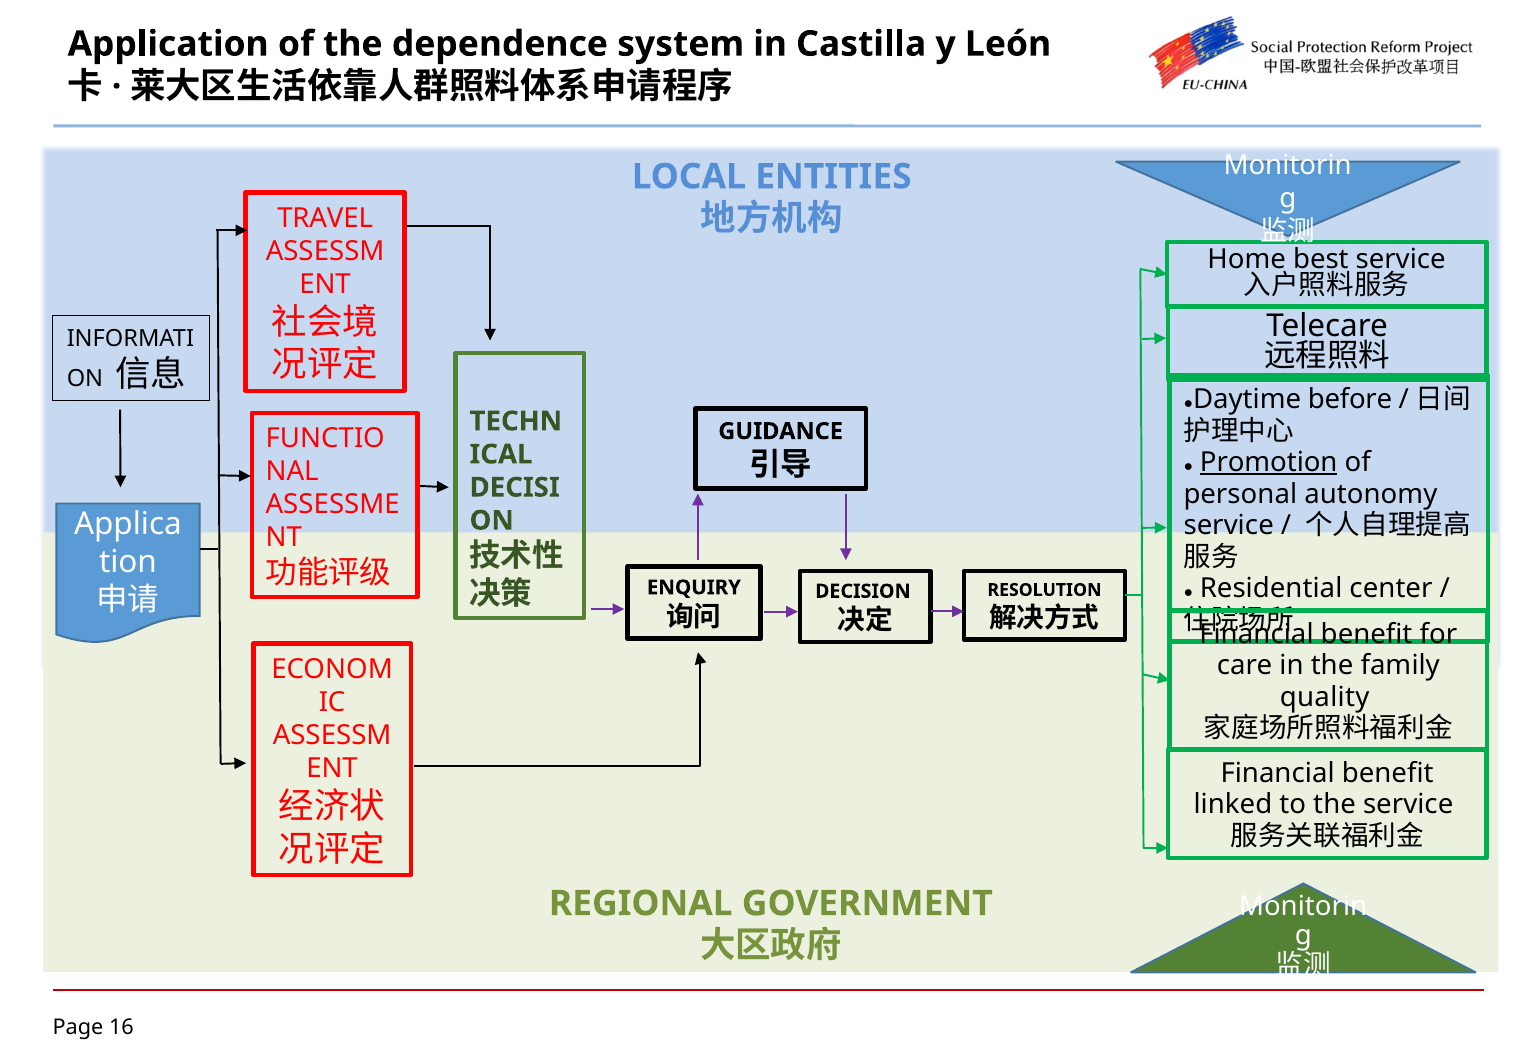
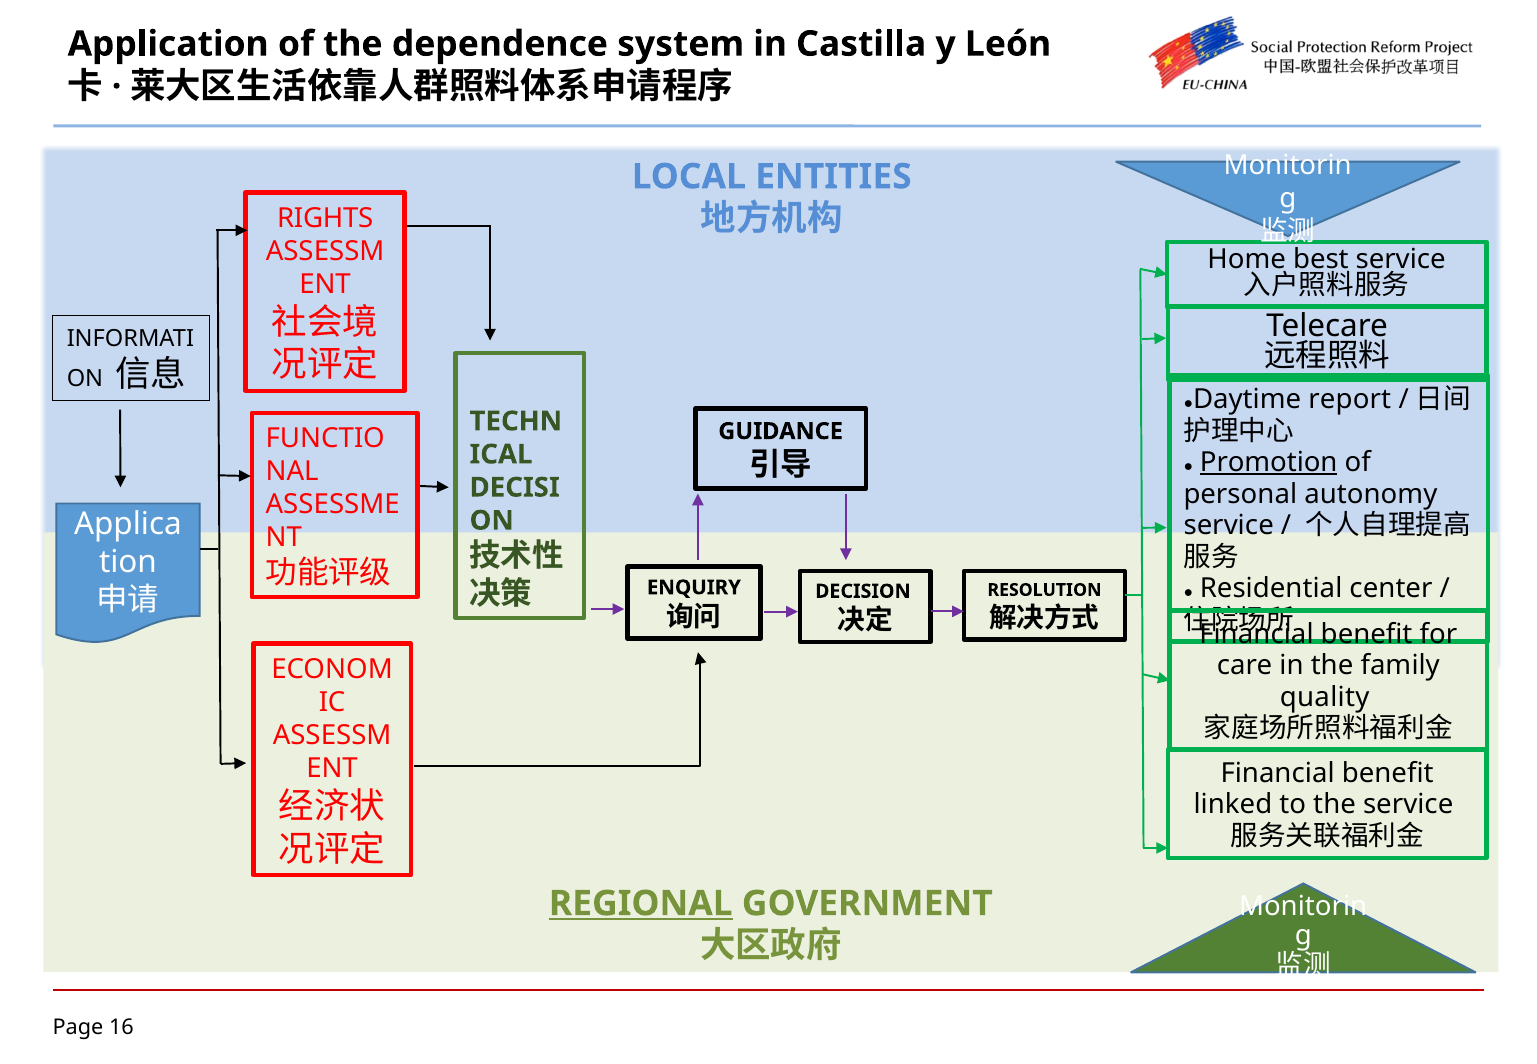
TRAVEL: TRAVEL -> RIGHTS (325, 218)
before: before -> report (1350, 399)
REGIONAL underline: none -> present (641, 904)
